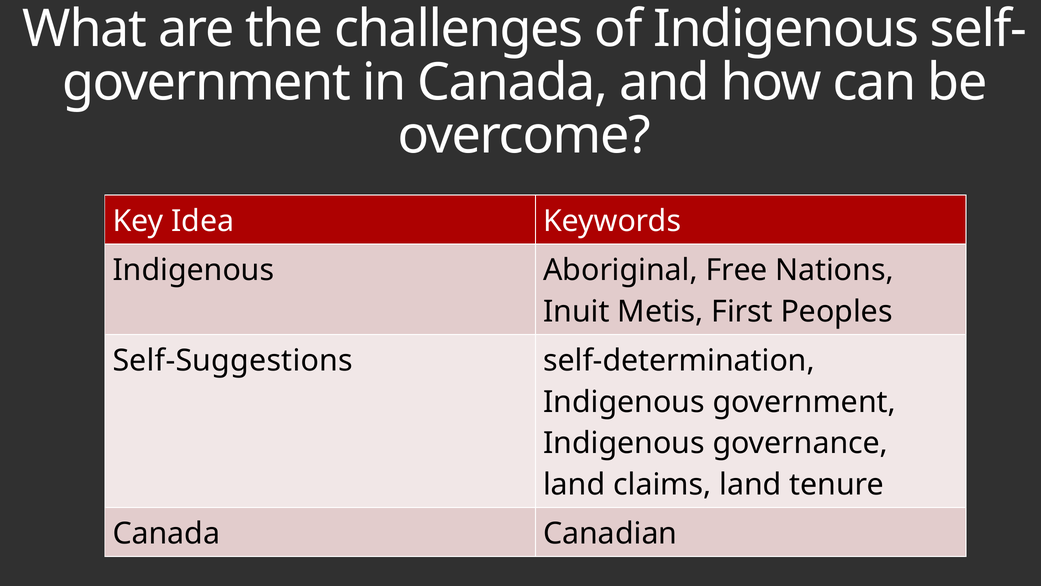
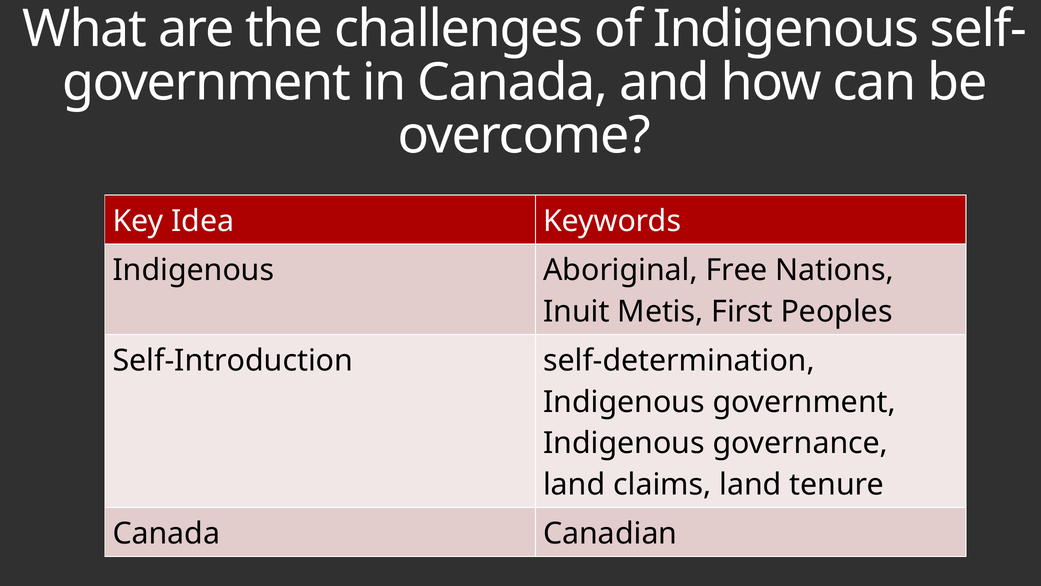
Self-Suggestions: Self-Suggestions -> Self-Introduction (233, 361)
